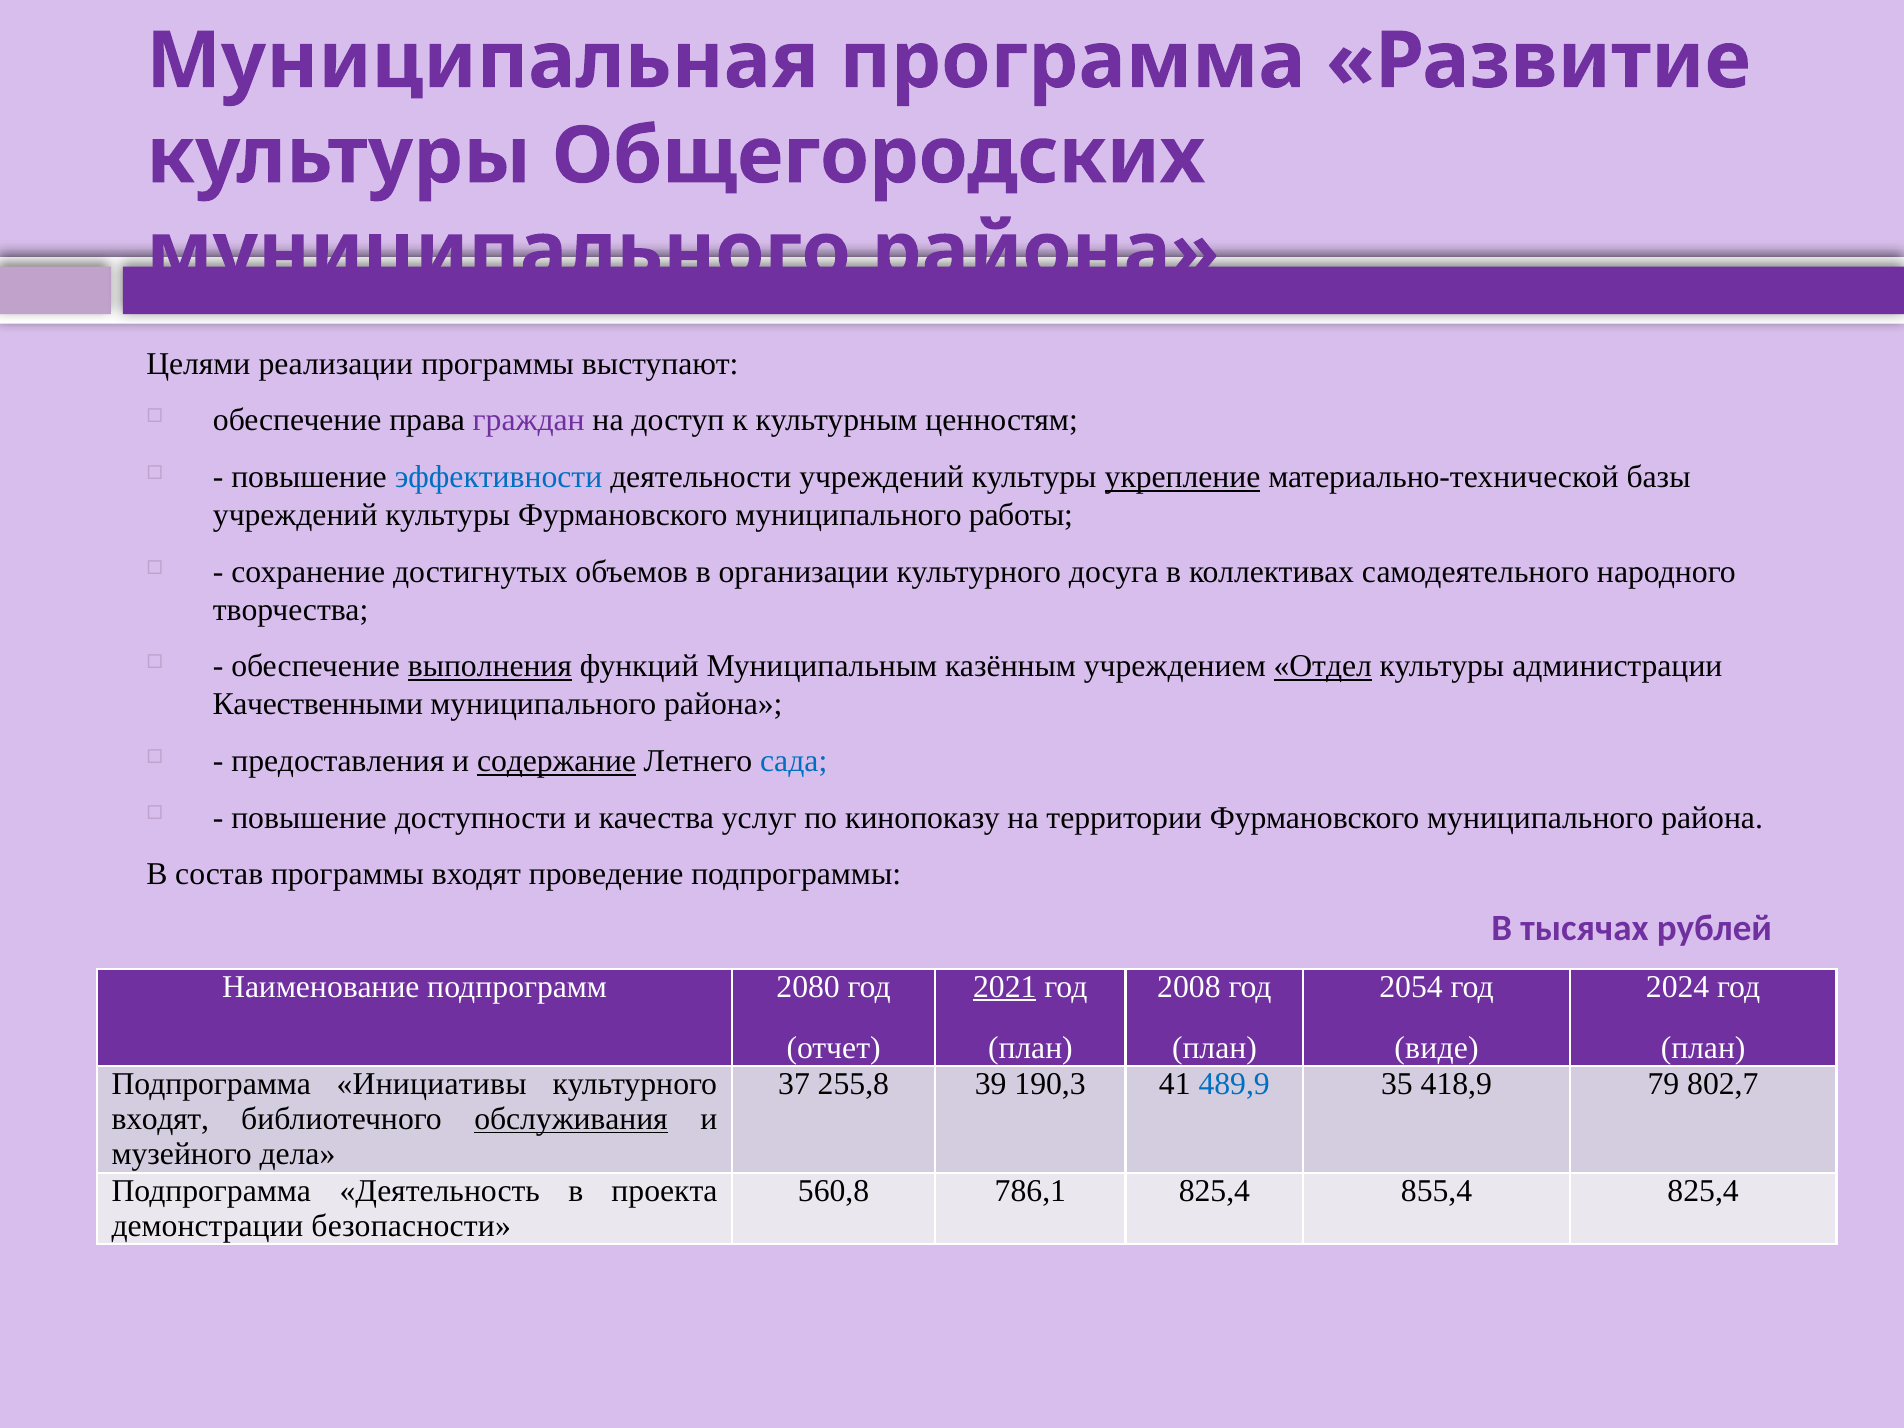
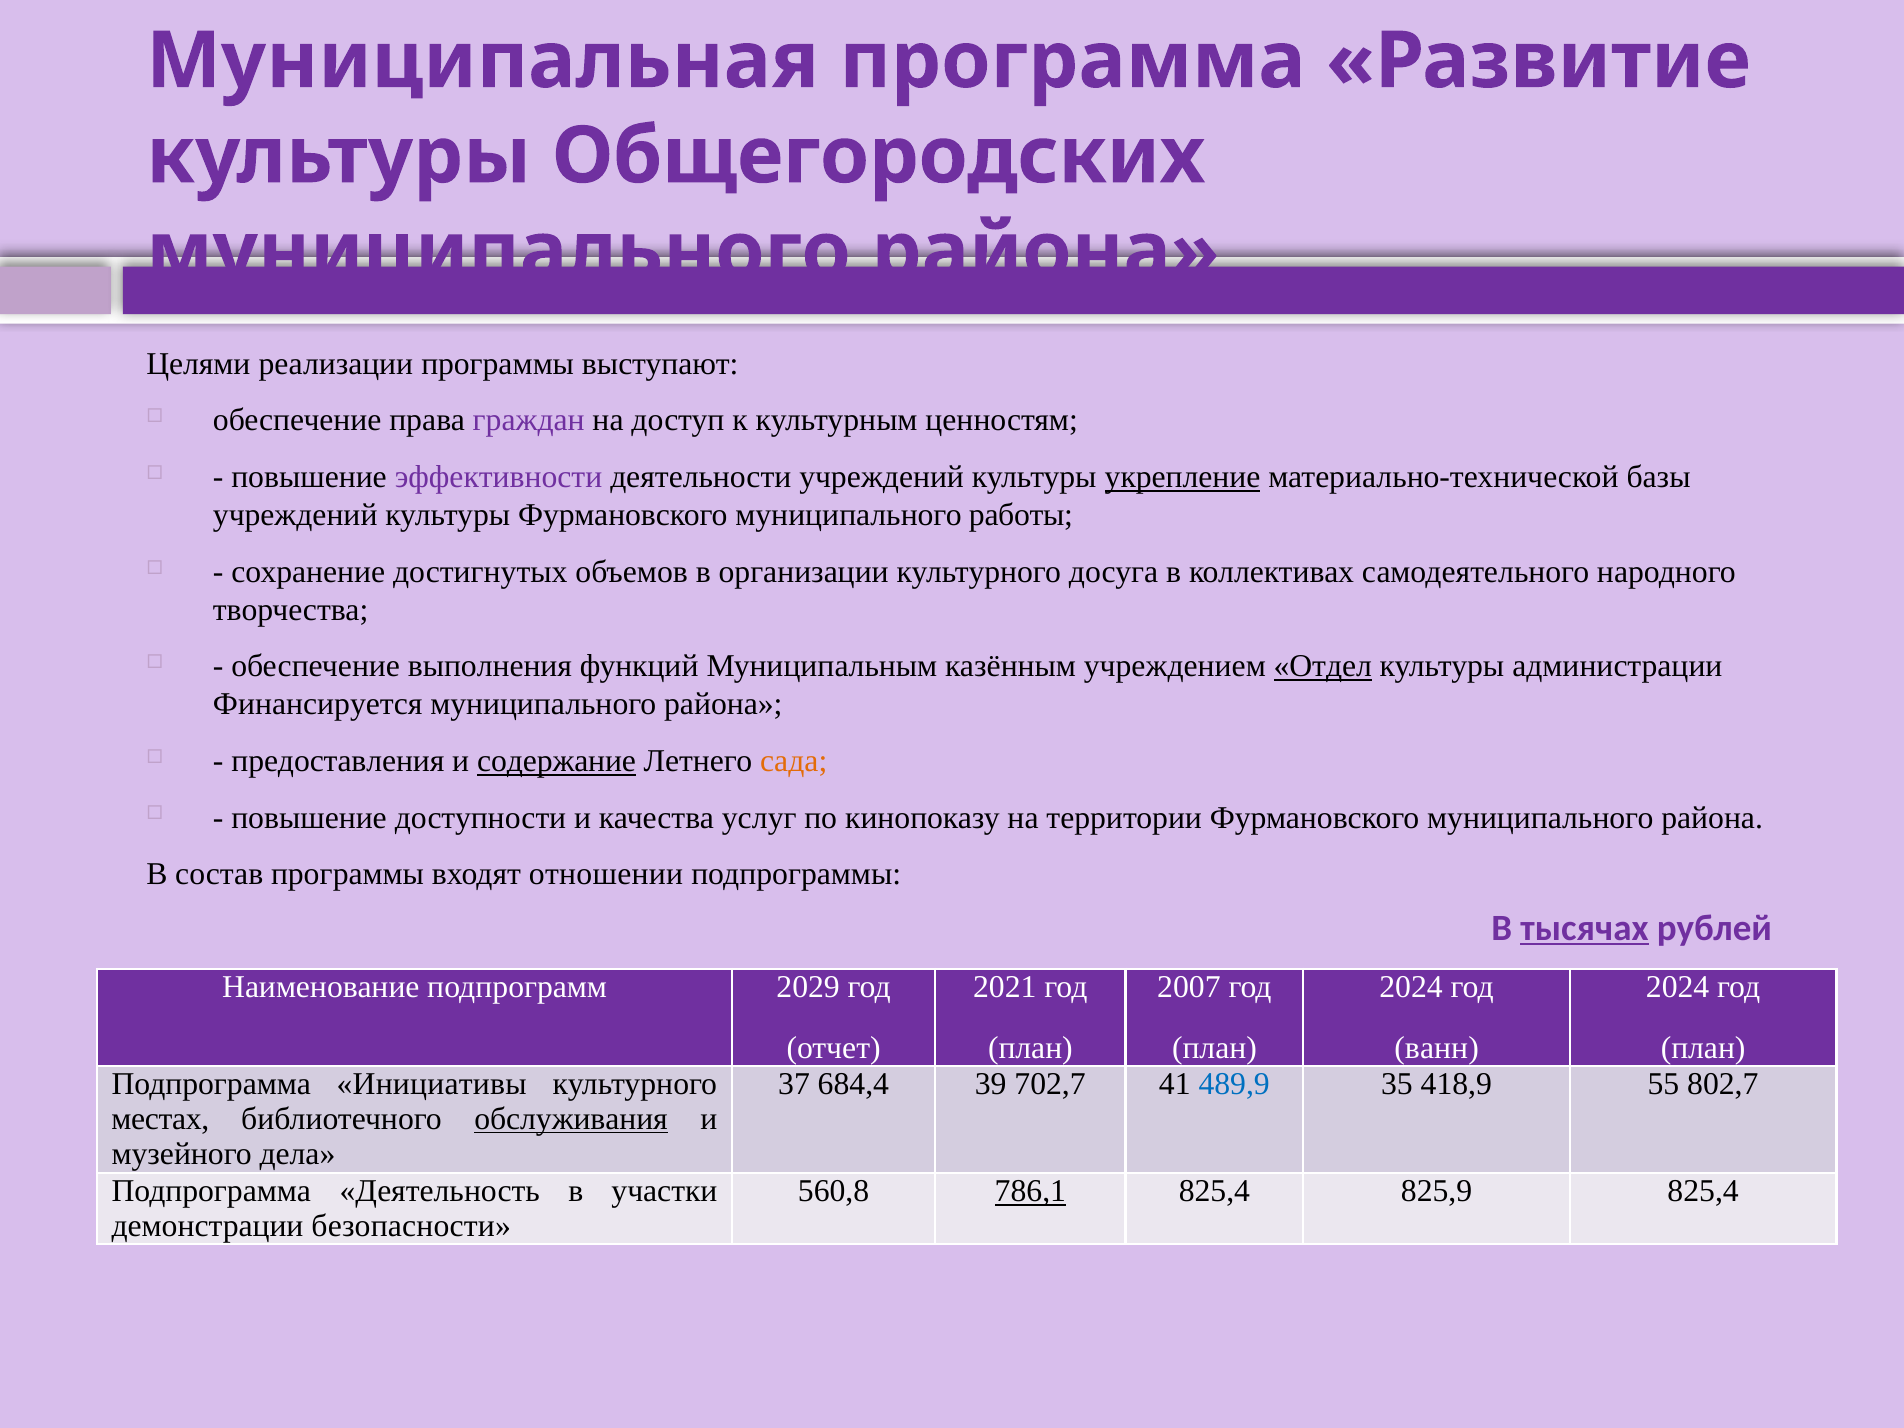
эффективности colour: blue -> purple (499, 477)
выполнения underline: present -> none (490, 666)
Качественными: Качественными -> Финансируется (318, 704)
сада colour: blue -> orange (794, 761)
проведение: проведение -> отношении (606, 874)
тысячах underline: none -> present (1585, 928)
2080: 2080 -> 2029 (808, 987)
2021 underline: present -> none (1005, 987)
2008: 2008 -> 2007 (1189, 987)
2054: 2054 -> 2024 (1411, 987)
виде: виде -> ванн (1437, 1048)
255,8: 255,8 -> 684,4 (853, 1084)
190,3: 190,3 -> 702,7 (1050, 1084)
79: 79 -> 55 (1663, 1084)
входят: входят -> местах (160, 1119)
проекта: проекта -> участки (664, 1191)
786,1 underline: none -> present (1030, 1191)
855,4: 855,4 -> 825,9 (1437, 1191)
